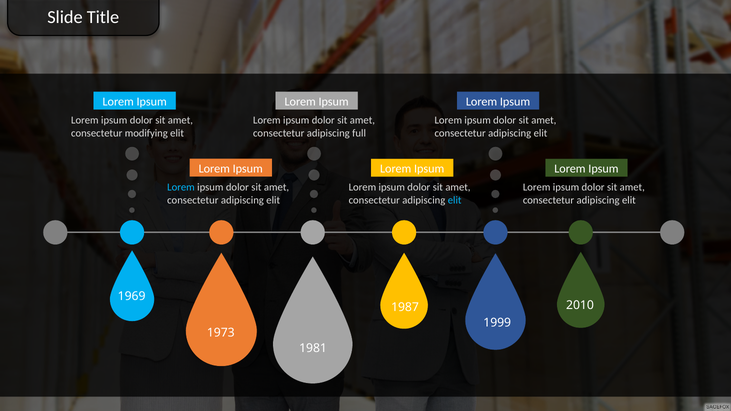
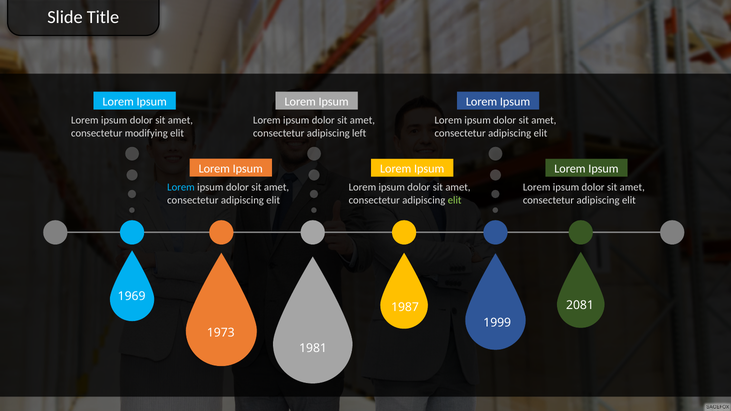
full: full -> left (359, 133)
elit colour: light blue -> light green (455, 200)
2010: 2010 -> 2081 (580, 305)
